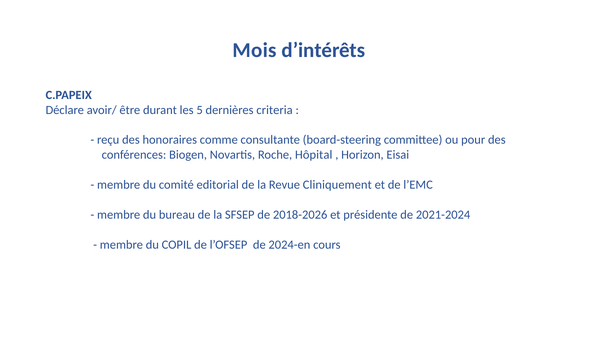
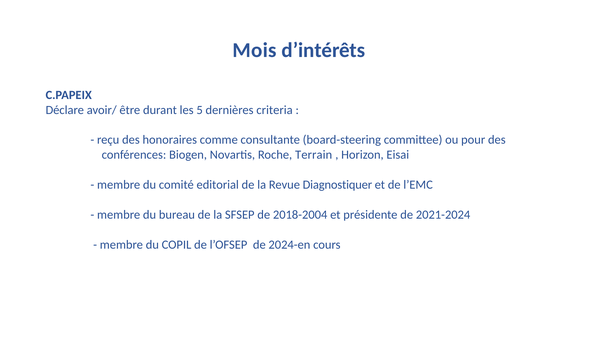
Hôpital: Hôpital -> Terrain (314, 155)
Cliniquement: Cliniquement -> Diagnostiquer (337, 184)
2018-2026: 2018-2026 -> 2018-2004 (300, 214)
